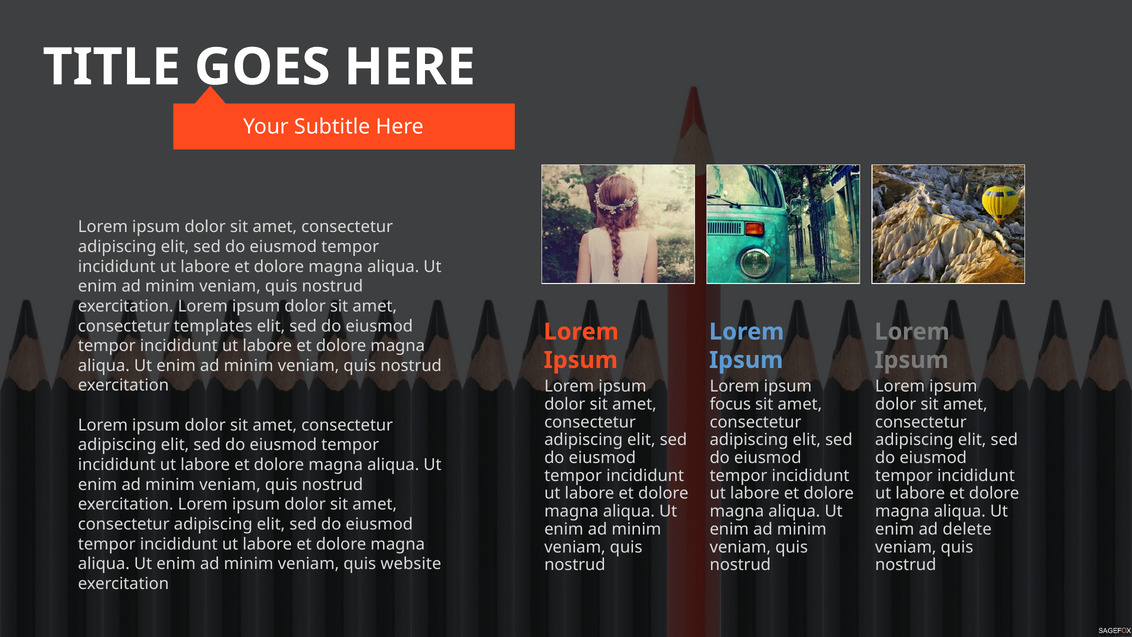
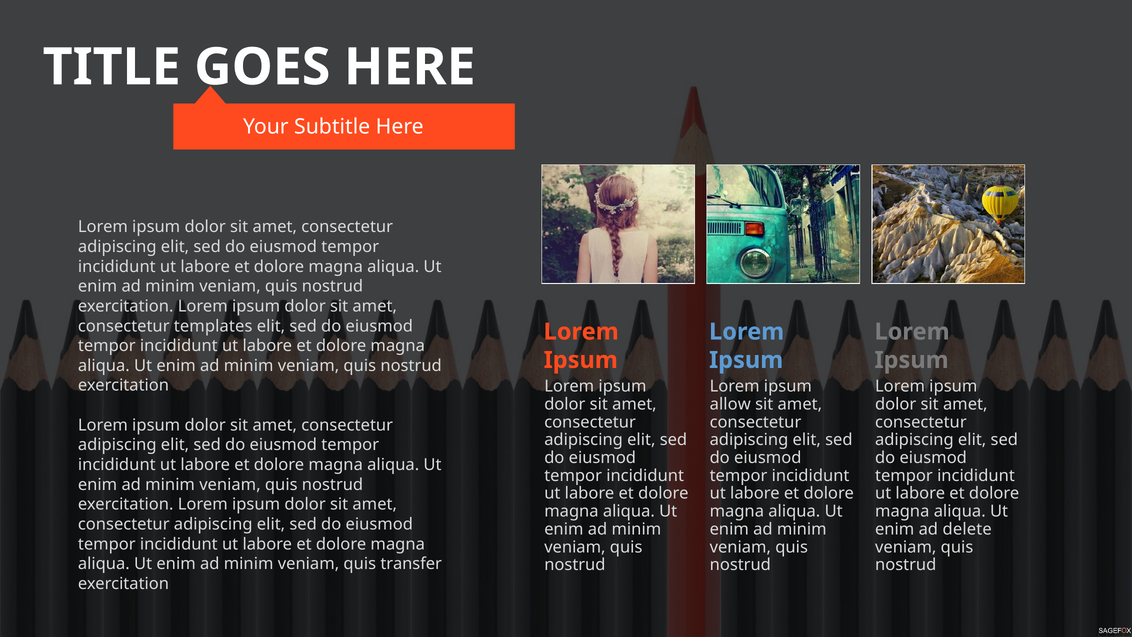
focus: focus -> allow (730, 404)
website: website -> transfer (411, 564)
